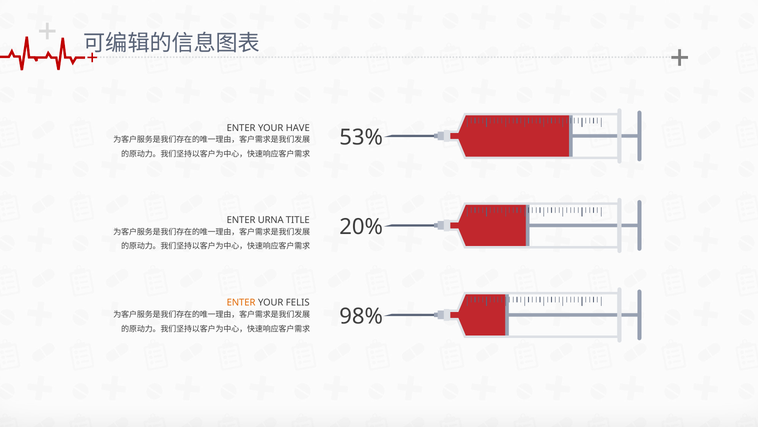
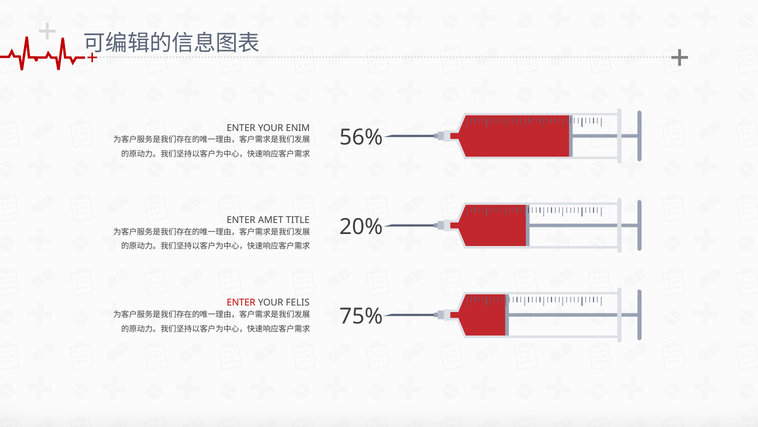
HAVE: HAVE -> ENIM (298, 128)
53%: 53% -> 56% (361, 137)
URNA: URNA -> AMET (271, 220)
ENTER colour: orange -> red (241, 302)
98%: 98% -> 75% (361, 316)
